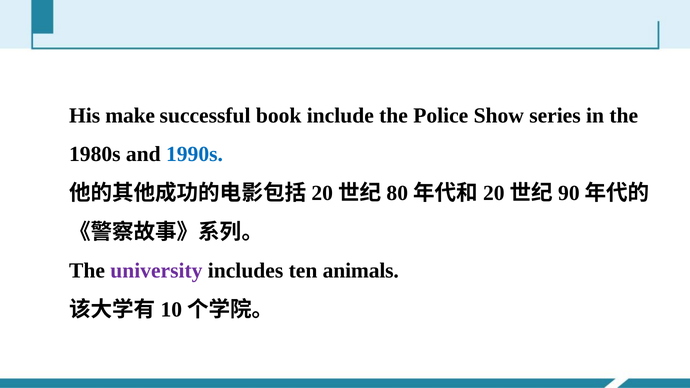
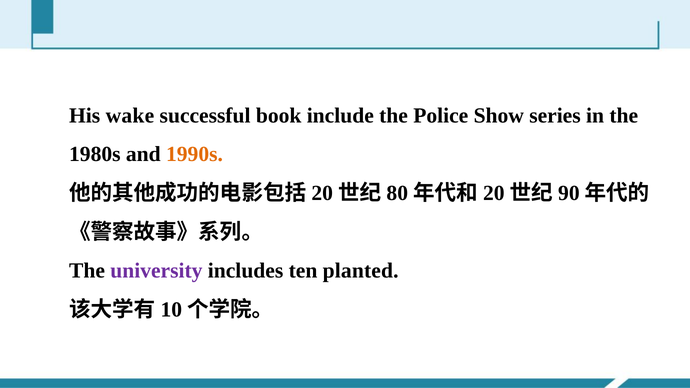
make: make -> wake (130, 116)
1990s colour: blue -> orange (195, 154)
animals: animals -> planted (361, 271)
